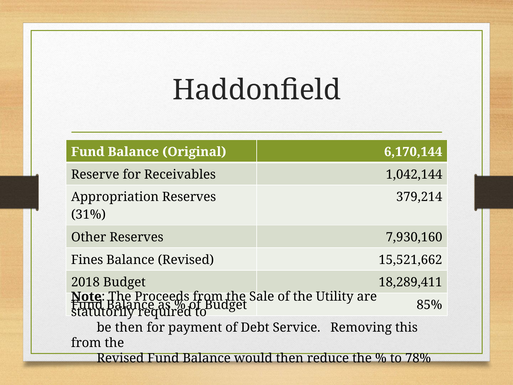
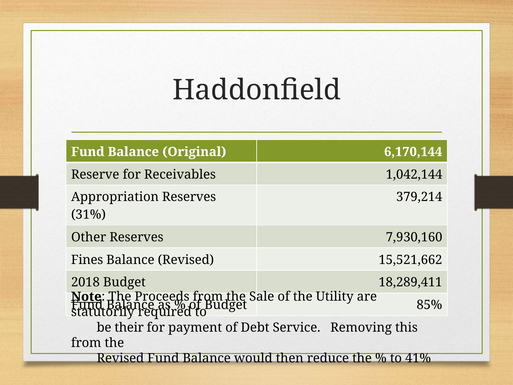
be then: then -> their (129, 327)
78%: 78% -> 41% (418, 358)
